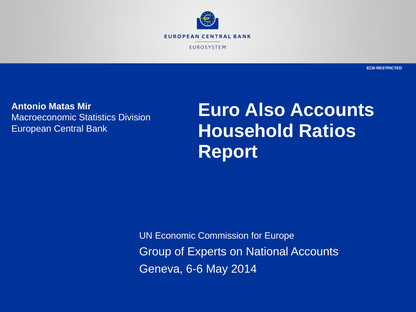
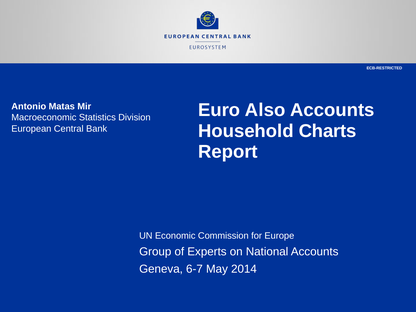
Ratios: Ratios -> Charts (328, 131)
6-6: 6-6 -> 6-7 (194, 269)
